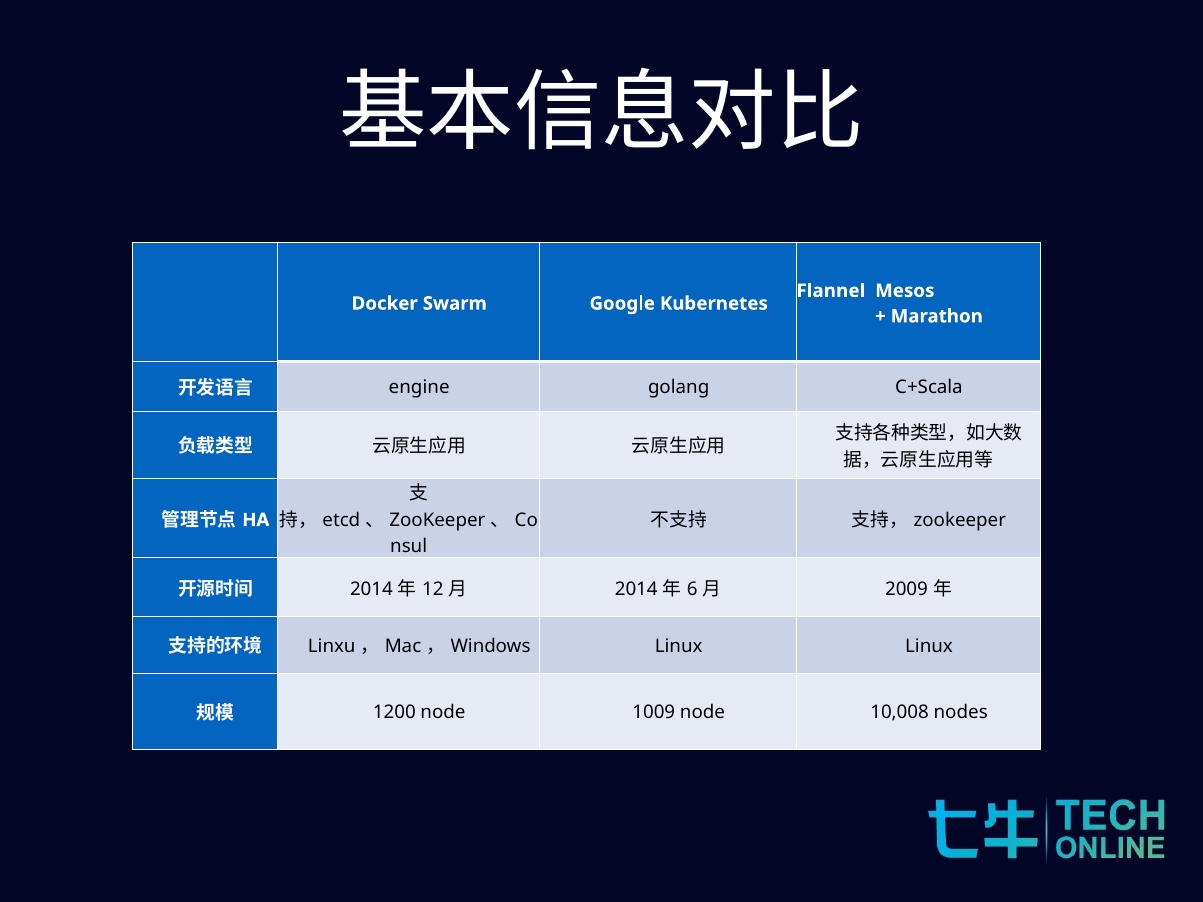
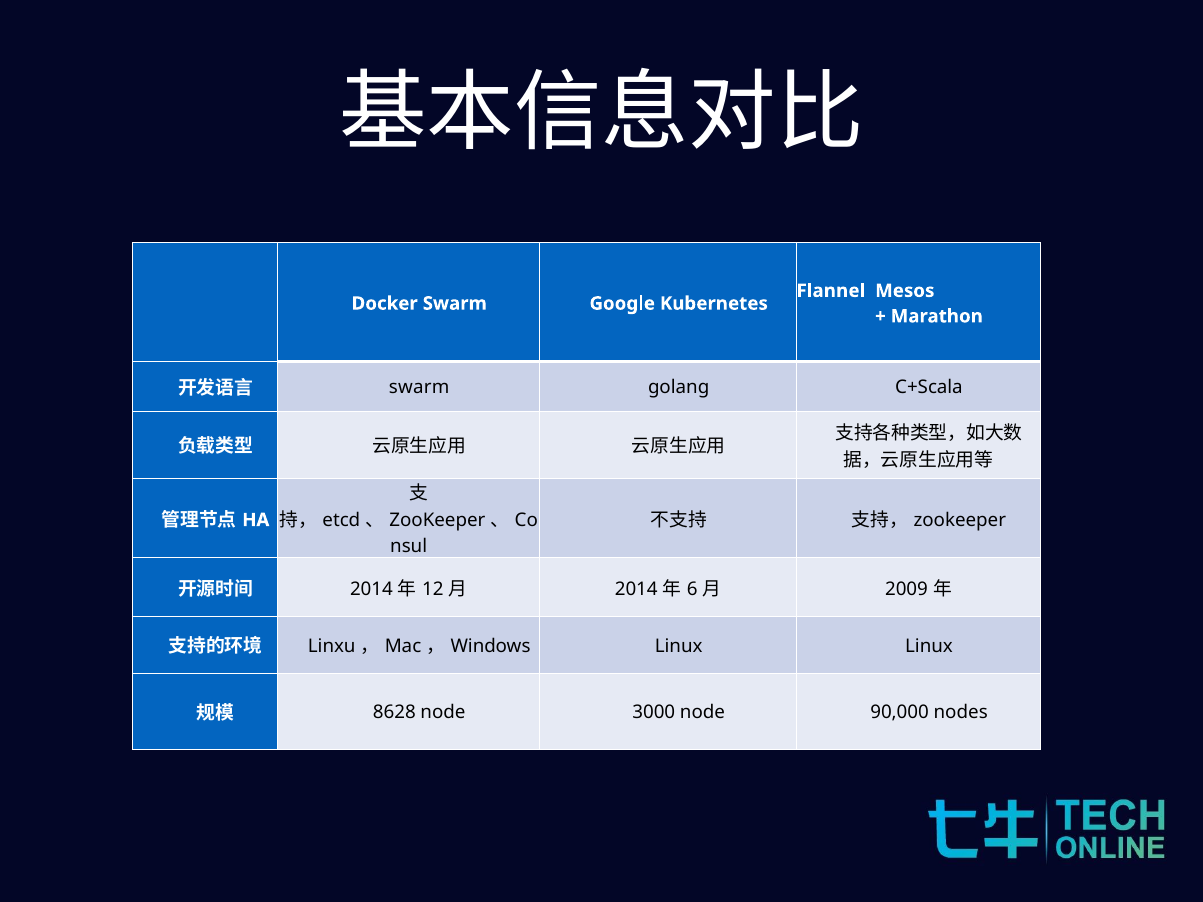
engine: engine -> swarm (419, 388)
1200: 1200 -> 8628 (394, 712)
1009: 1009 -> 3000 (654, 712)
10,008: 10,008 -> 90,000 (900, 712)
